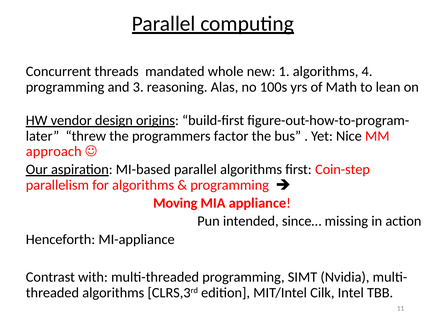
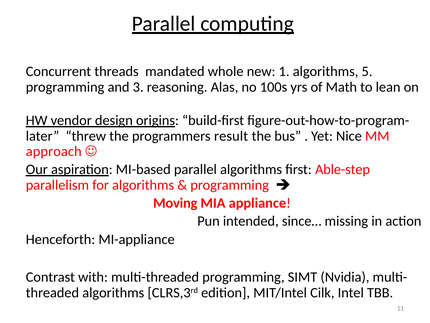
4: 4 -> 5 (367, 71)
factor: factor -> result (231, 136)
Coin-step: Coin-step -> Able-step (343, 169)
